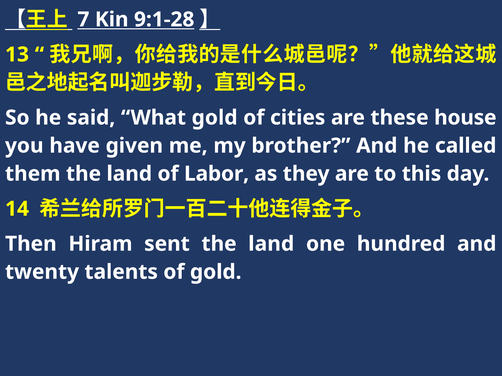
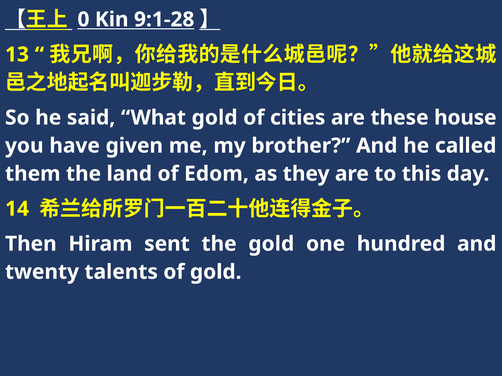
7: 7 -> 0 (83, 20)
Labor: Labor -> Edom (216, 174)
sent the land: land -> gold (271, 244)
